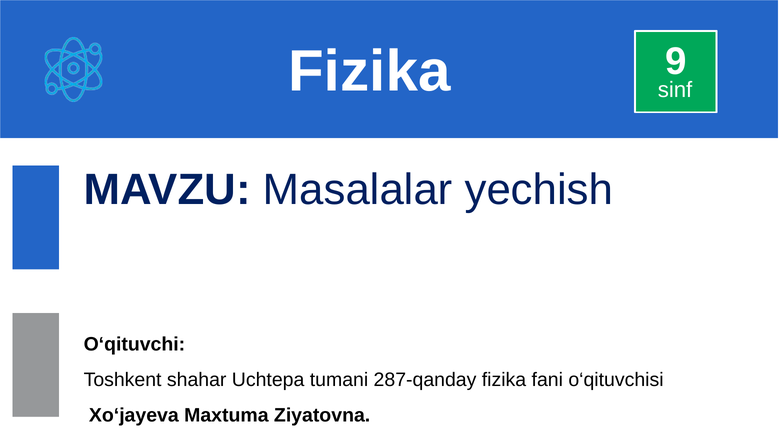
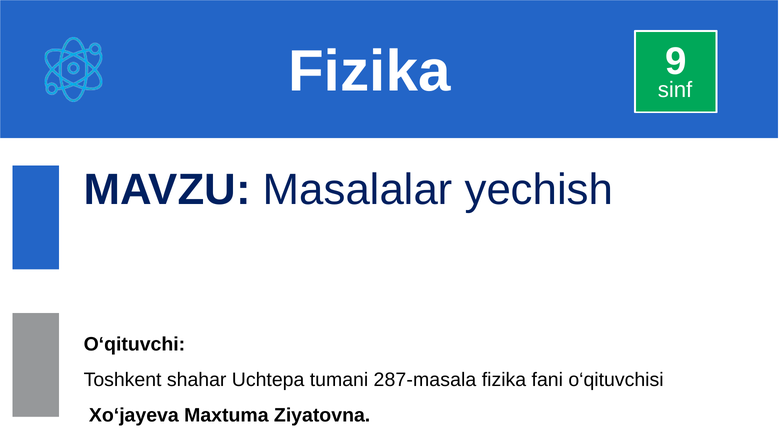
287-qanday: 287-qanday -> 287-masala (425, 380)
